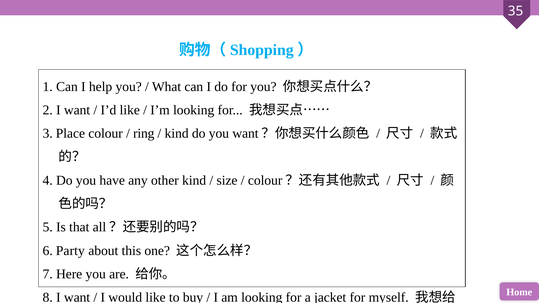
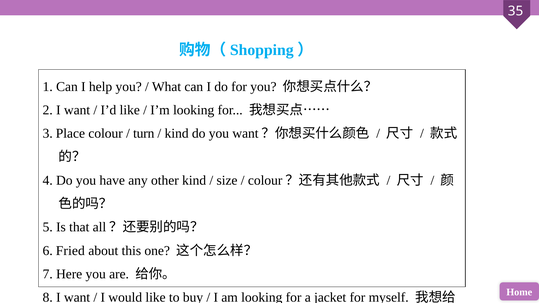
ring: ring -> turn (144, 134)
Party: Party -> Fried (70, 251)
